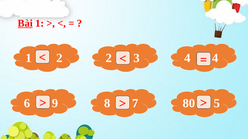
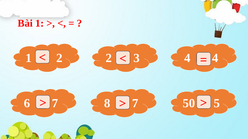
Bài underline: present -> none (25, 23)
6 9: 9 -> 7 (55, 104)
80: 80 -> 50 (189, 104)
